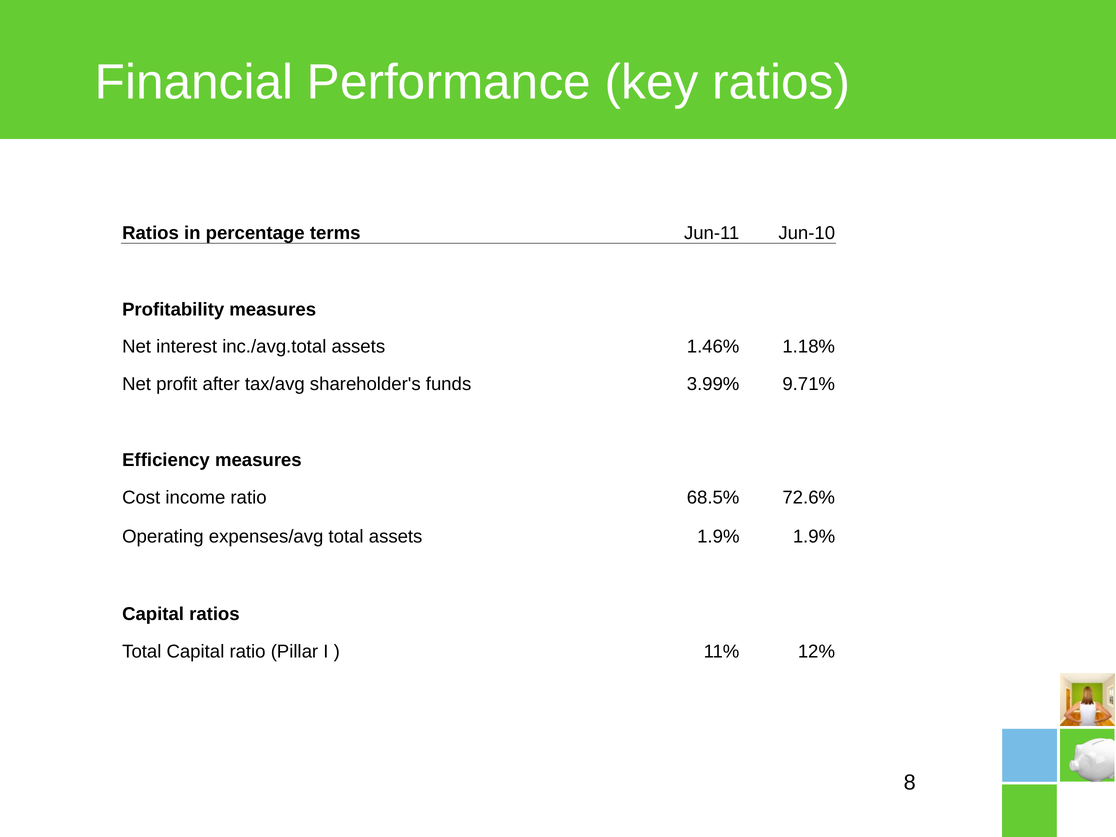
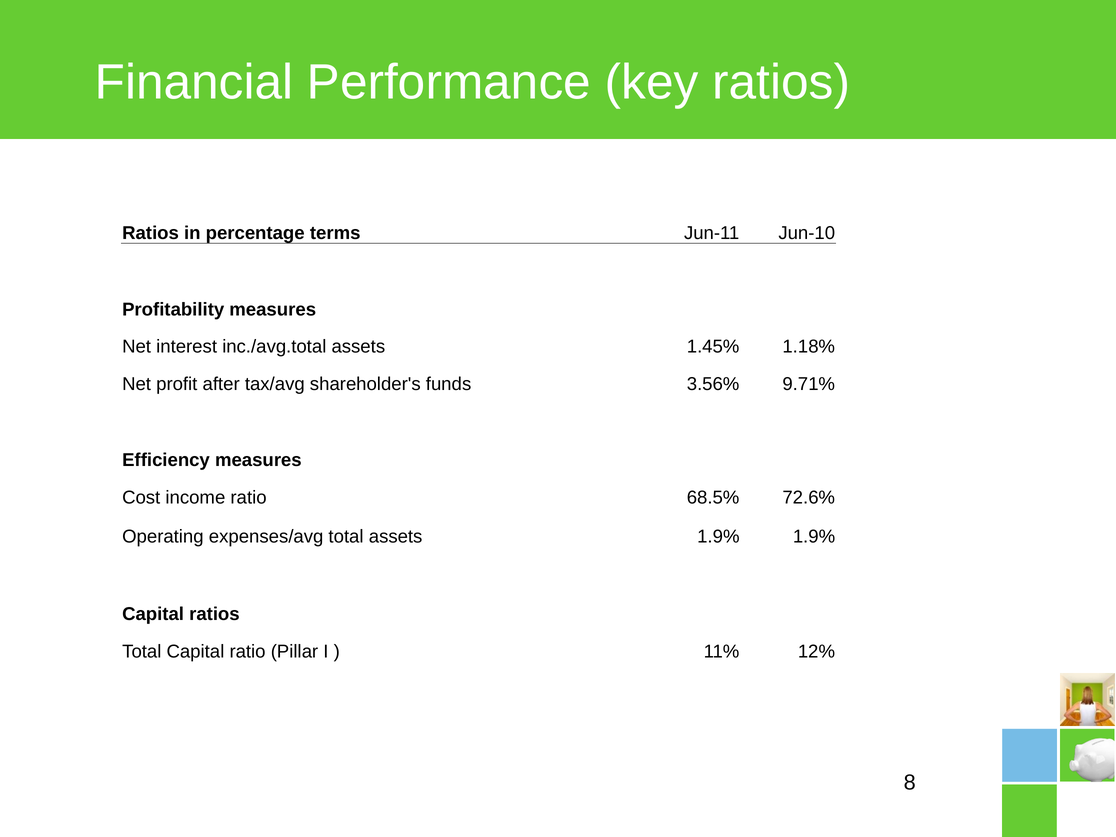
1.46%: 1.46% -> 1.45% (713, 347)
3.99%: 3.99% -> 3.56% (713, 384)
